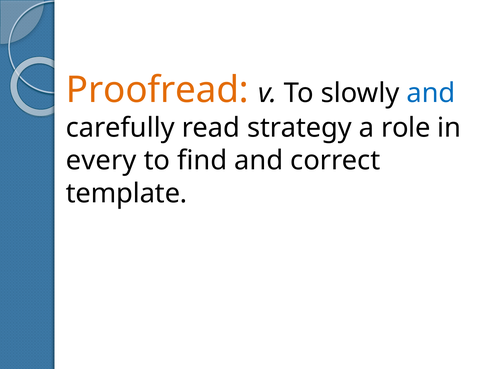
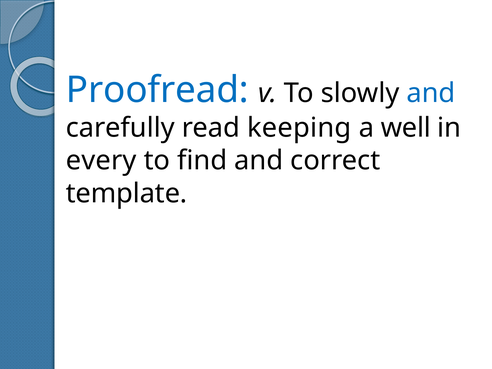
Proofread colour: orange -> blue (157, 90)
strategy: strategy -> keeping (299, 128)
role: role -> well (406, 128)
